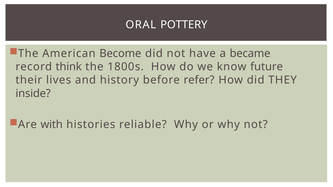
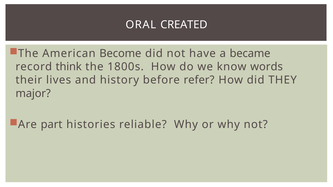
POTTERY: POTTERY -> CREATED (184, 25)
future: future -> words (267, 67)
inside: inside -> major (33, 94)
with: with -> part (52, 125)
